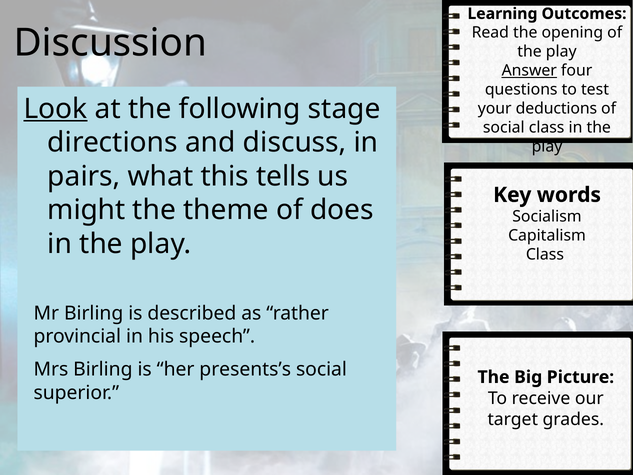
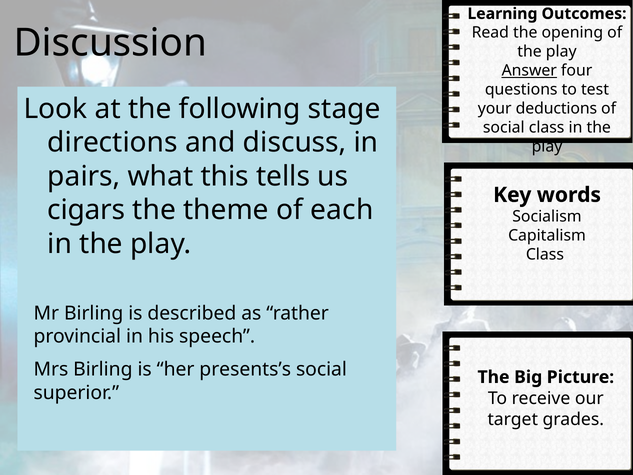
Look underline: present -> none (56, 109)
might: might -> cigars (86, 210)
does: does -> each (342, 210)
